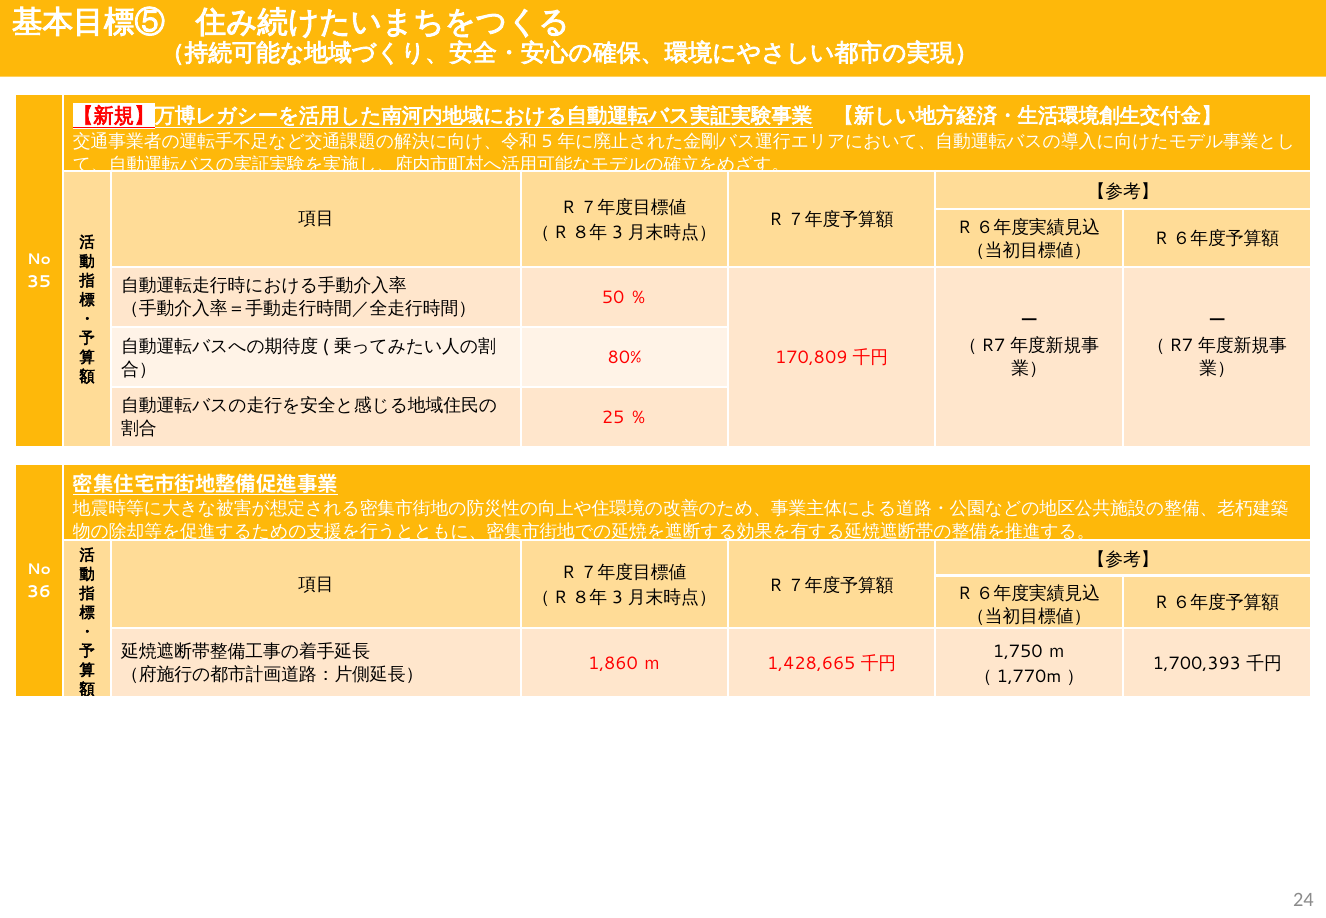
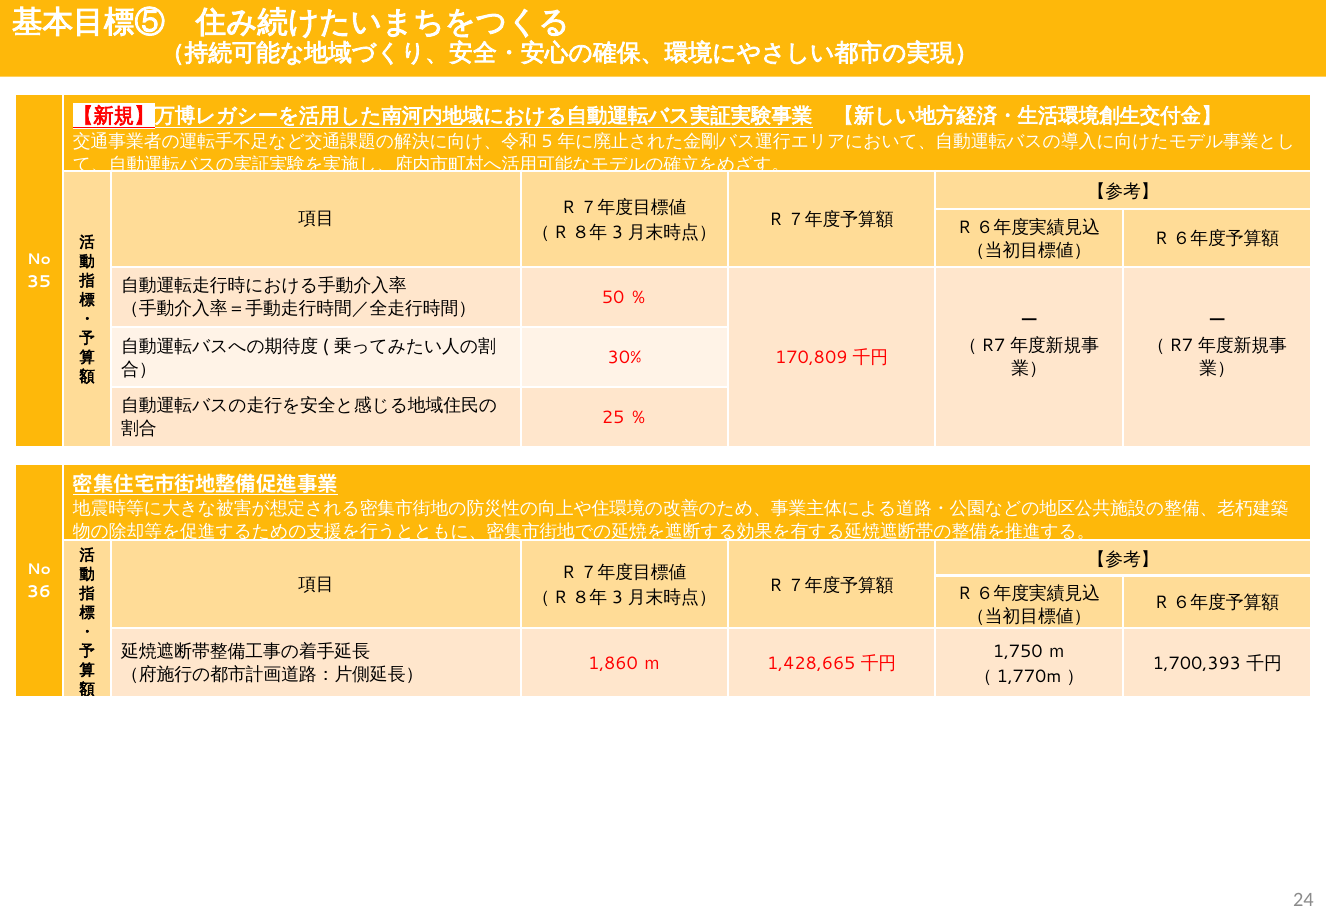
80%: 80% -> 30% (625, 358)
